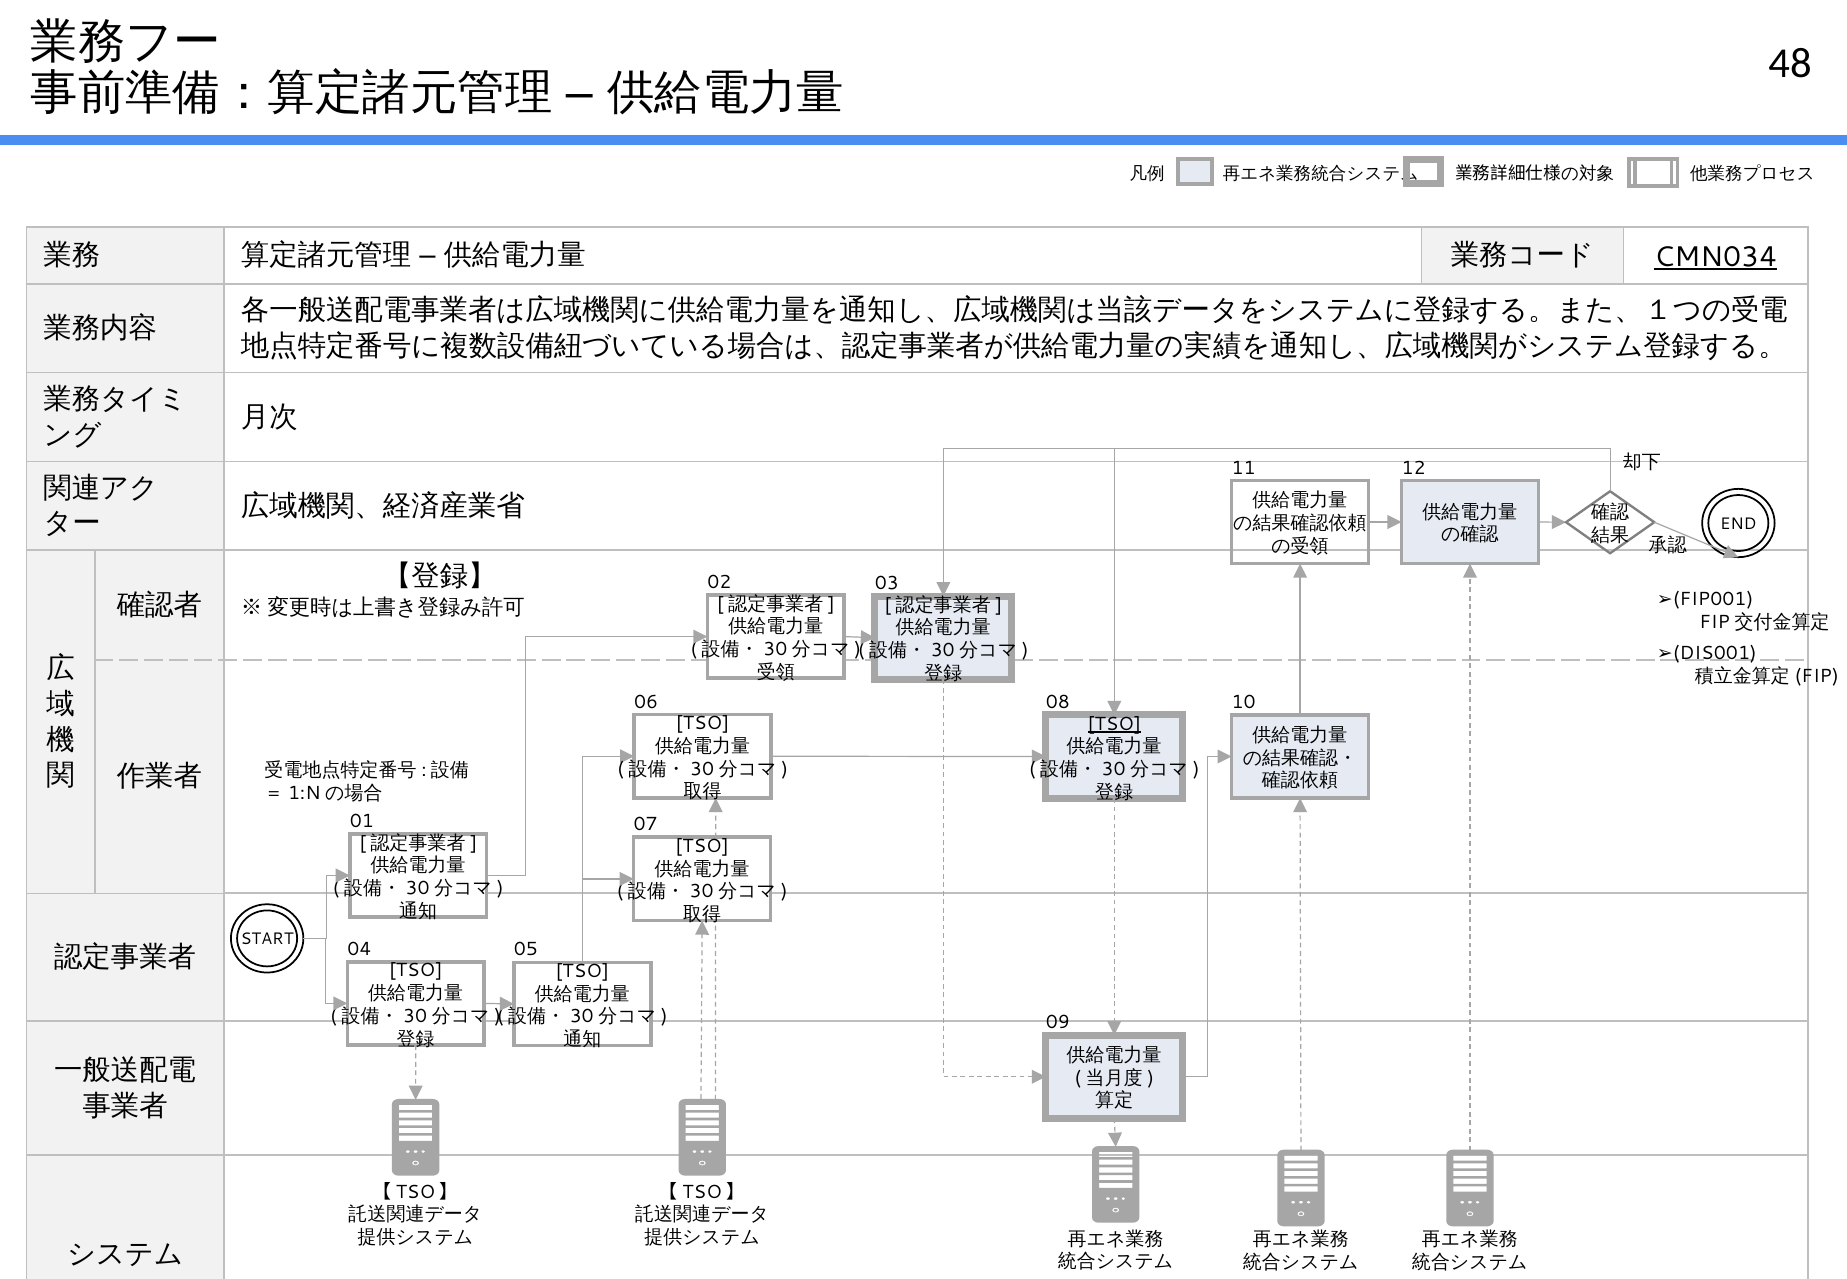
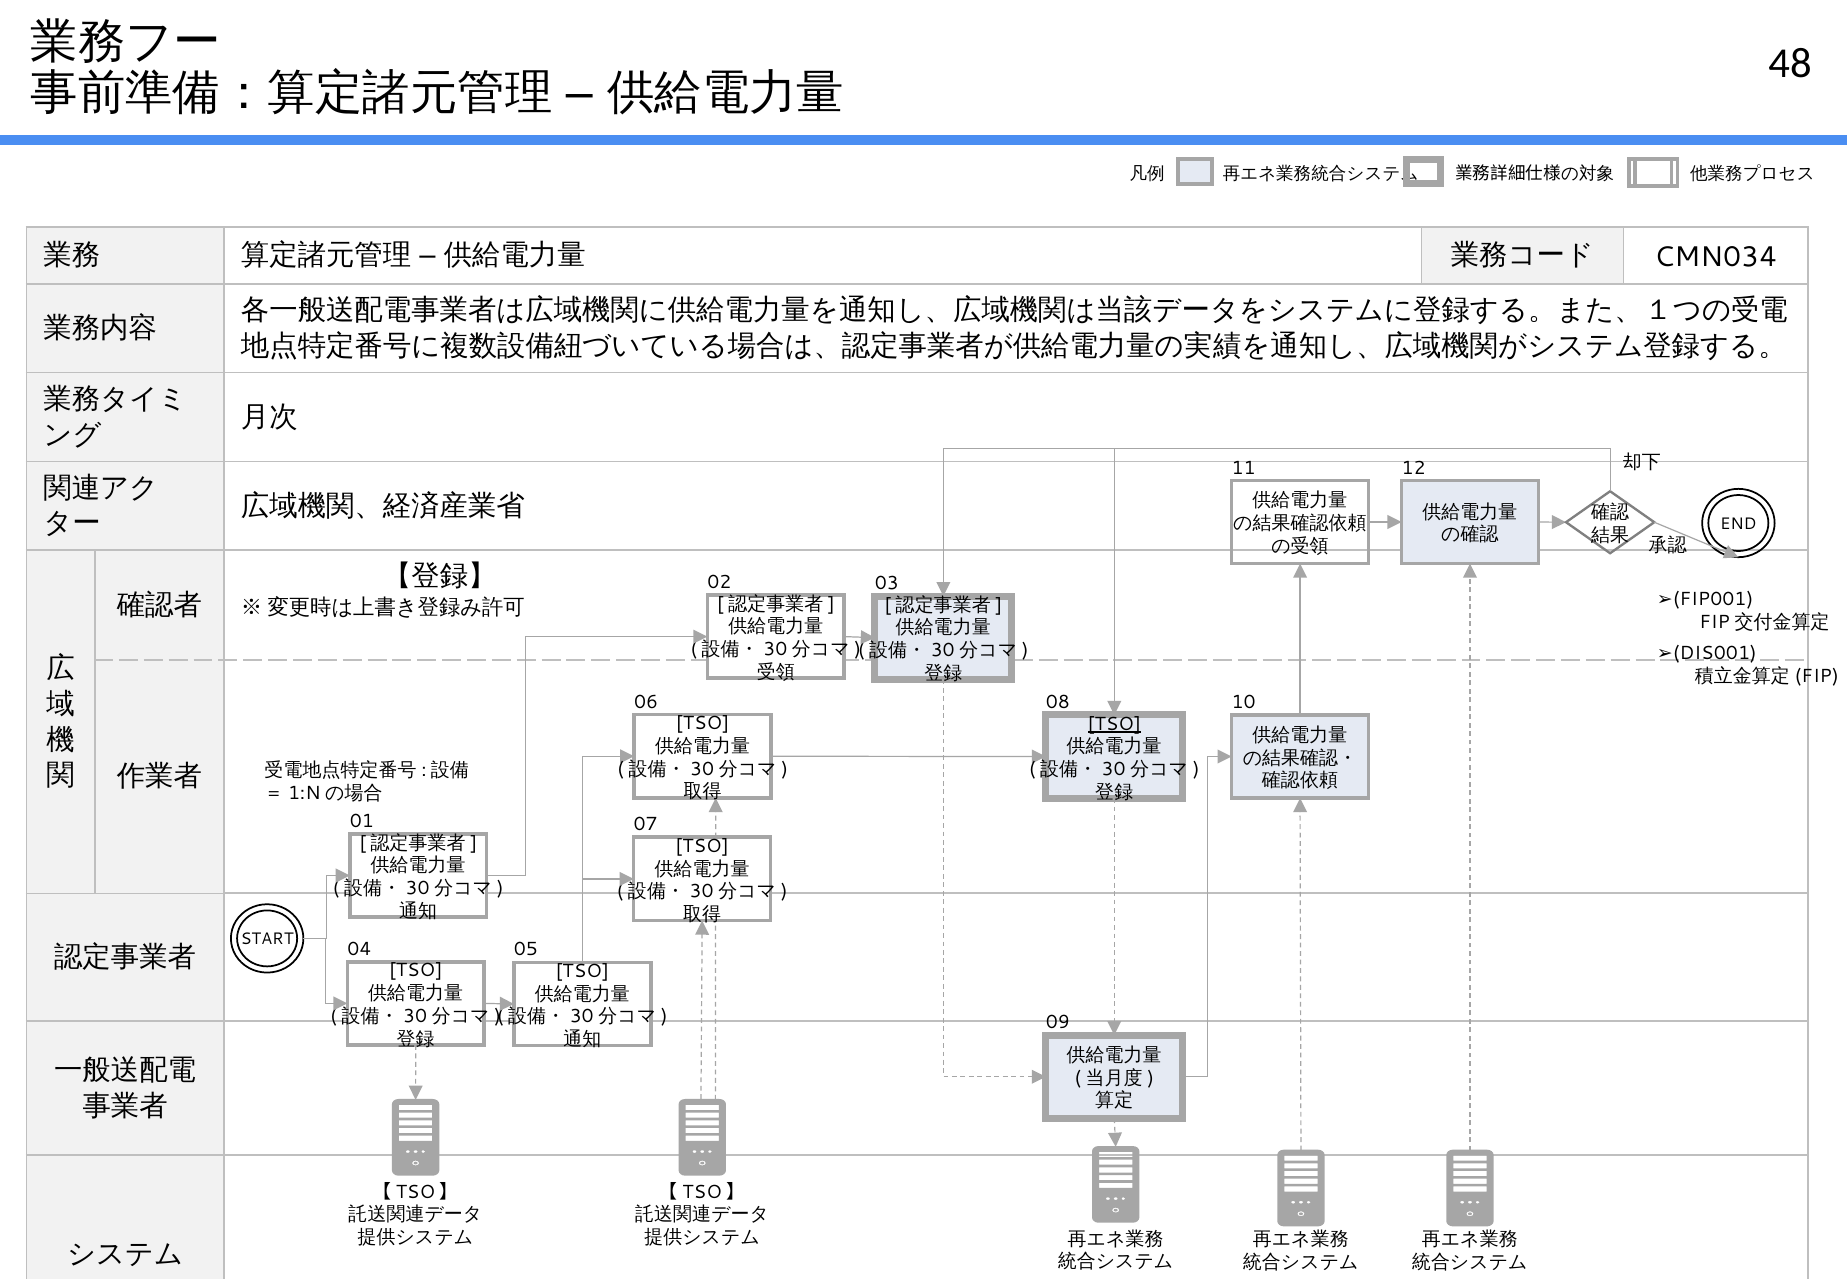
CMN034 underline: present -> none (1716, 257)
